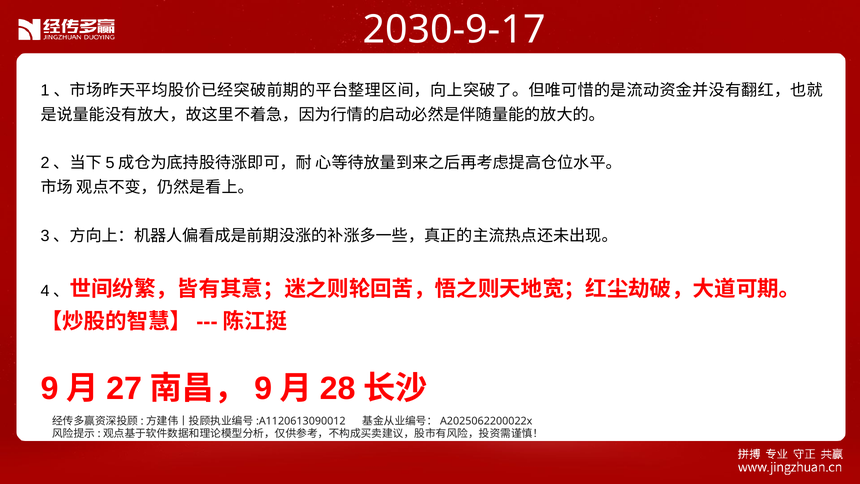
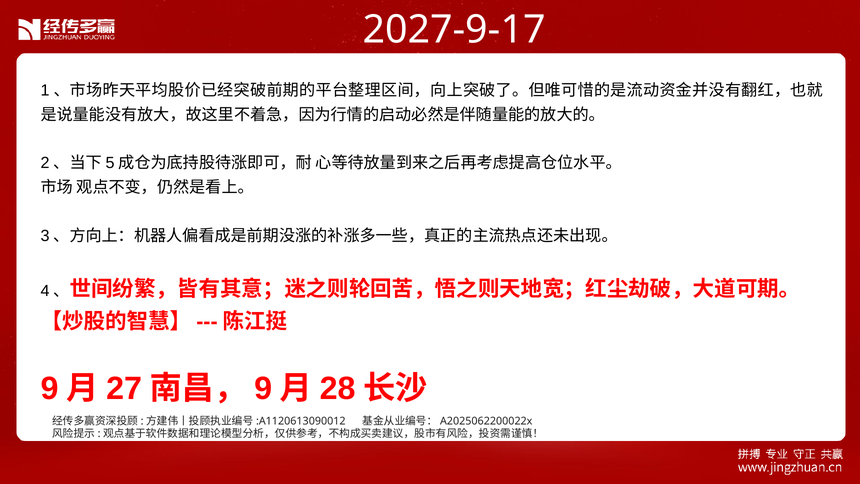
2030-9-17: 2030-9-17 -> 2027-9-17 (454, 30)
